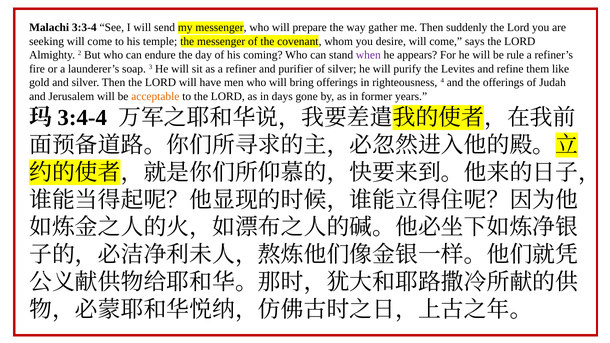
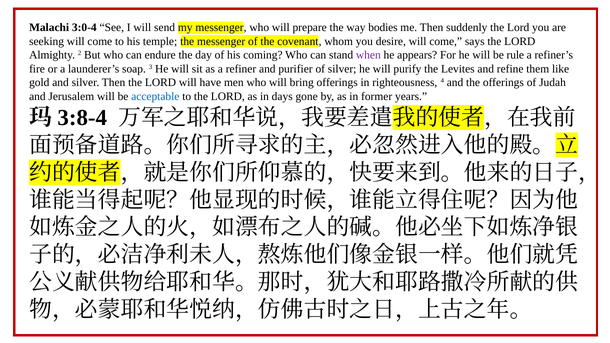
3:3-4: 3:3-4 -> 3:0-4 (84, 28)
gather: gather -> bodies (383, 28)
acceptable colour: orange -> blue (155, 96)
3:4-4: 3:4-4 -> 3:8-4 (82, 118)
